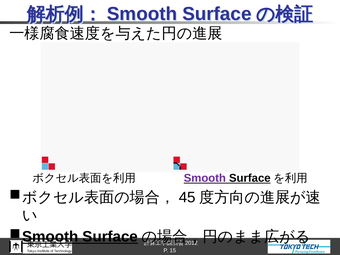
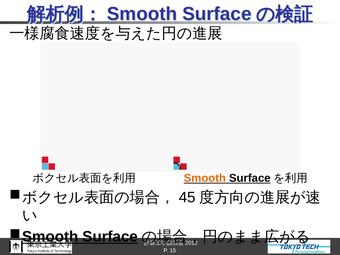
Smooth colour: purple -> orange (205, 178)
